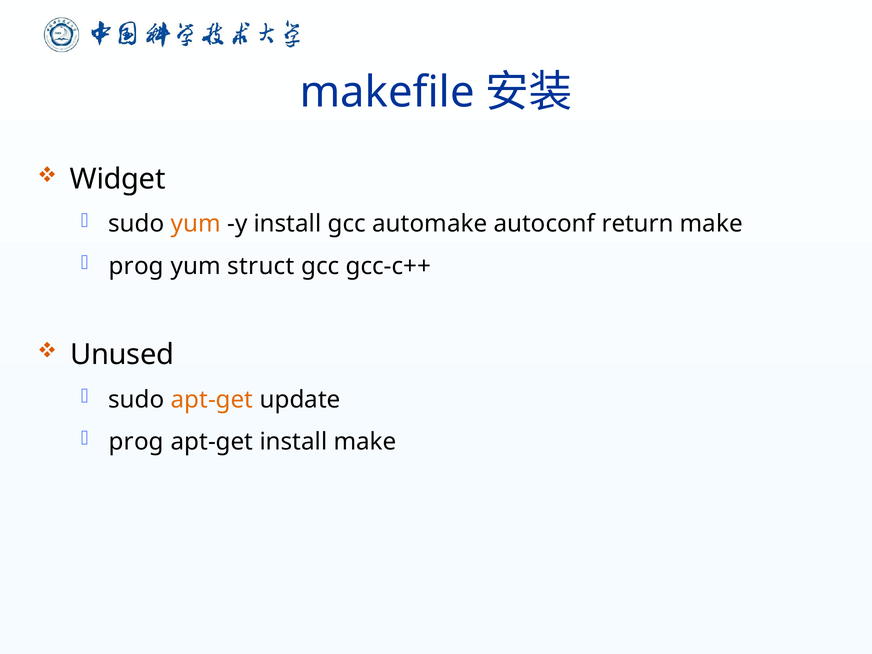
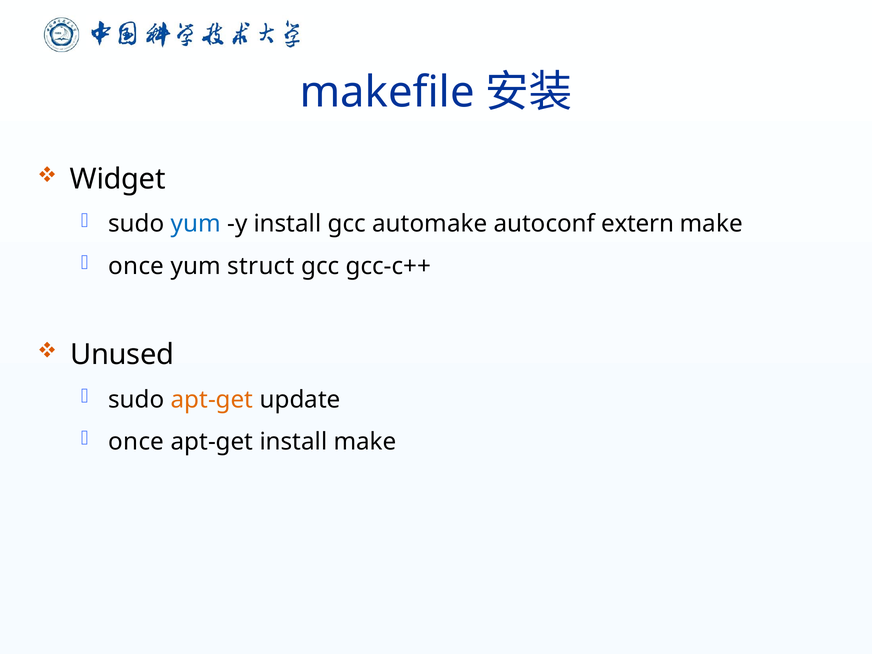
yum colour: orange -> blue (196, 224)
return: return -> extern (638, 224)
prog: prog -> once (136, 266)
prog: prog -> once (136, 442)
